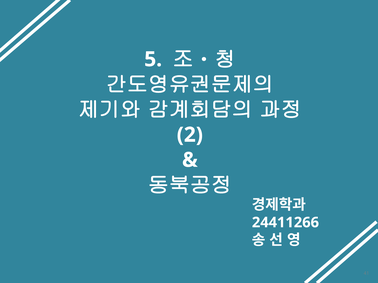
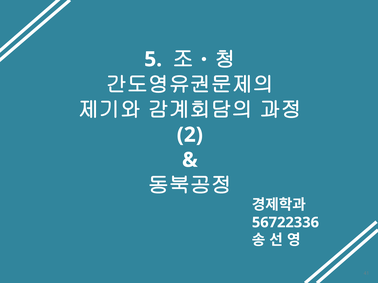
24411266: 24411266 -> 56722336 (285, 223)
